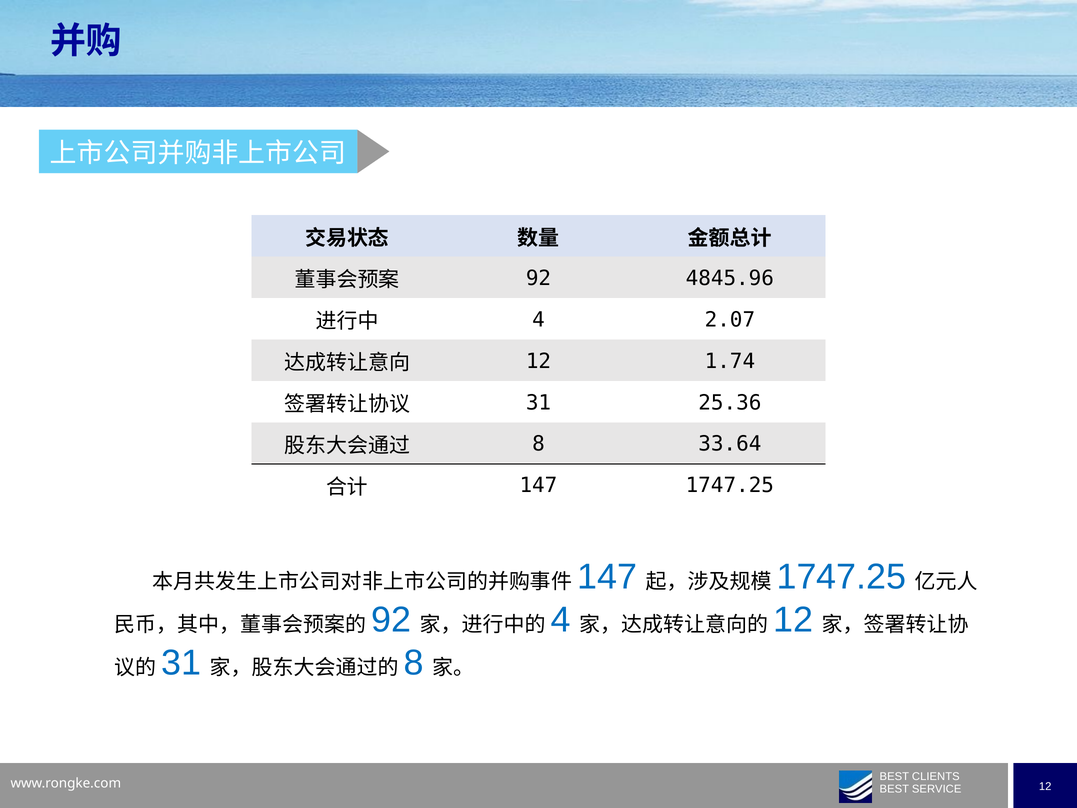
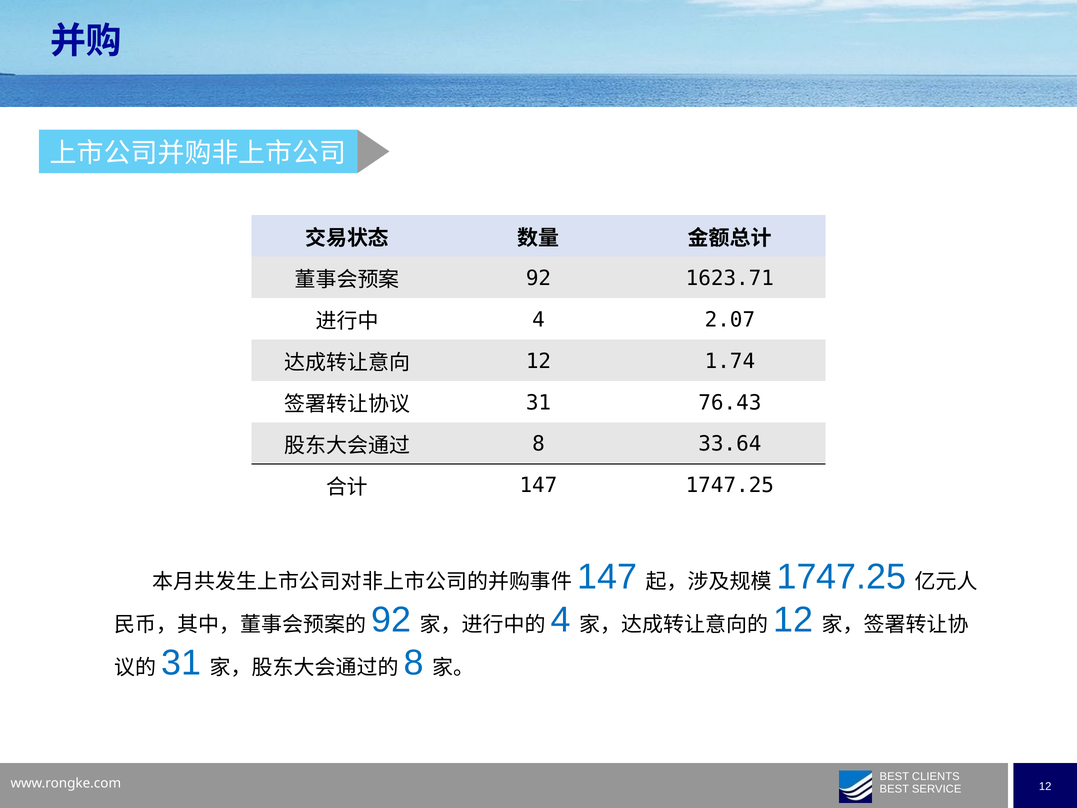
4845.96: 4845.96 -> 1623.71 (730, 278)
25.36: 25.36 -> 76.43 (730, 402)
